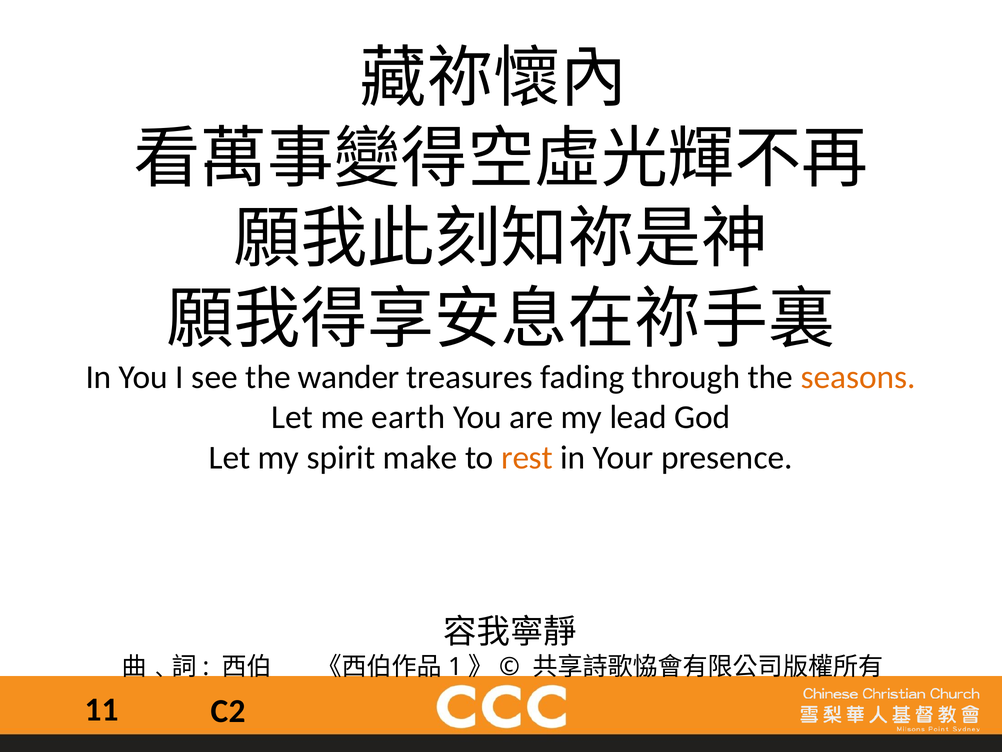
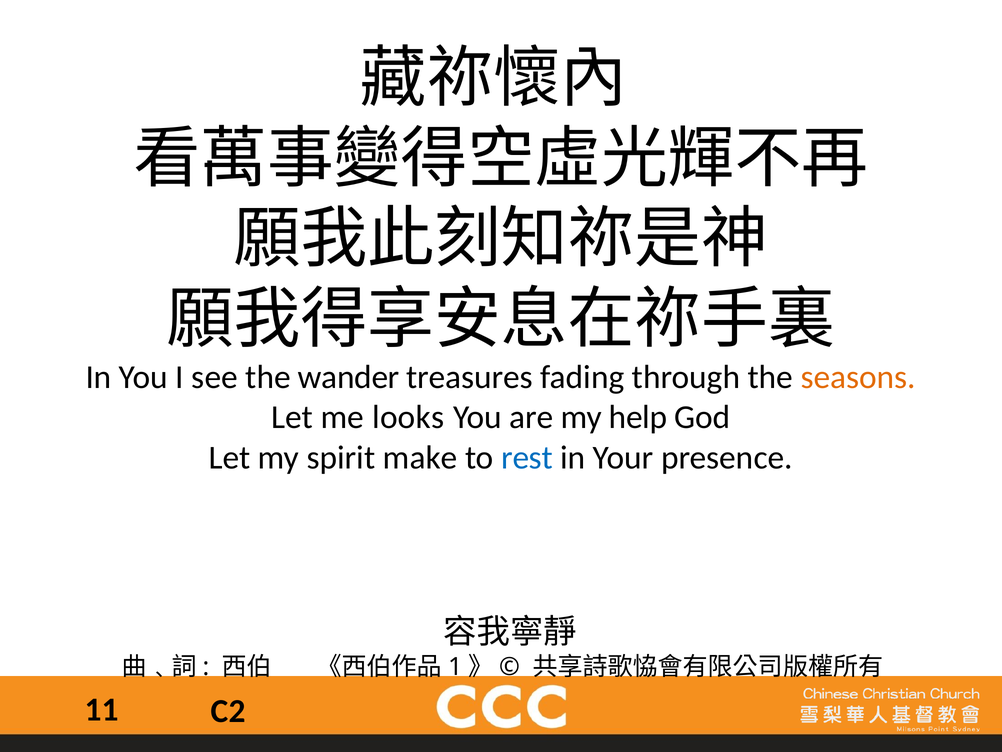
earth: earth -> looks (408, 417)
lead: lead -> help (638, 417)
rest colour: orange -> blue (527, 457)
